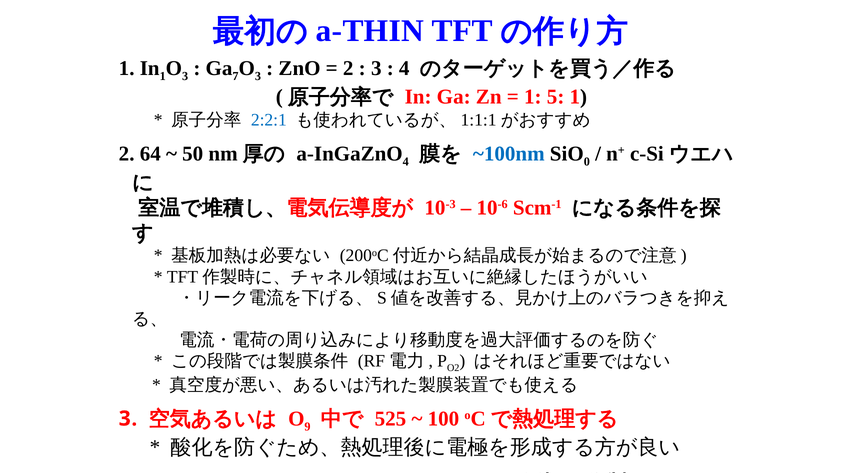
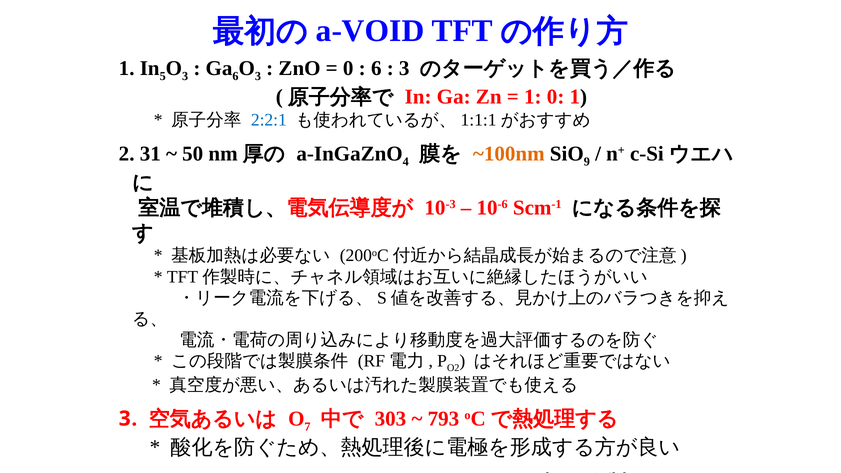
a-THIN: a-THIN -> a-VOID (370, 31)
In 1: 1 -> 5 (163, 76)
Ga 7: 7 -> 6 (236, 76)
2: 2 -> 0 (348, 68)
3: 3 -> 6 (376, 68)
4: 4 -> 3 (404, 68)
1 5: 5 -> 0 (556, 97)
64: 64 -> 31 (150, 154)
~100nm colour: blue -> orange (509, 154)
0: 0 -> 9 (587, 162)
9: 9 -> 7 (308, 427)
525: 525 -> 303 (390, 419)
100: 100 -> 793 (443, 419)
